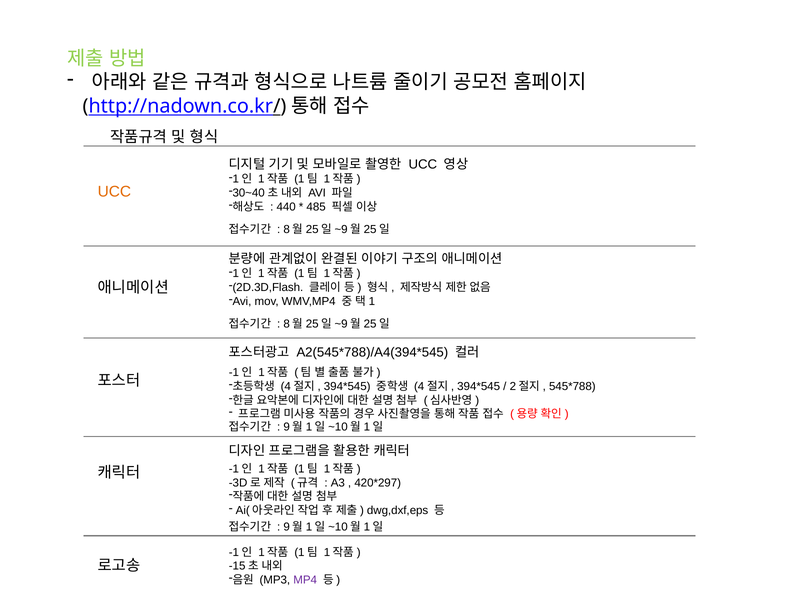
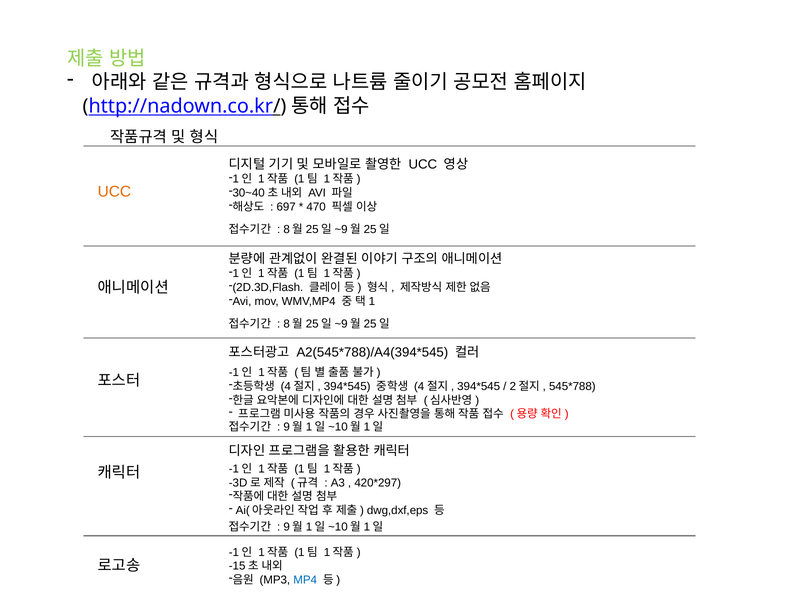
440: 440 -> 697 (286, 207)
485: 485 -> 470 (316, 207)
MP4 colour: purple -> blue (305, 580)
